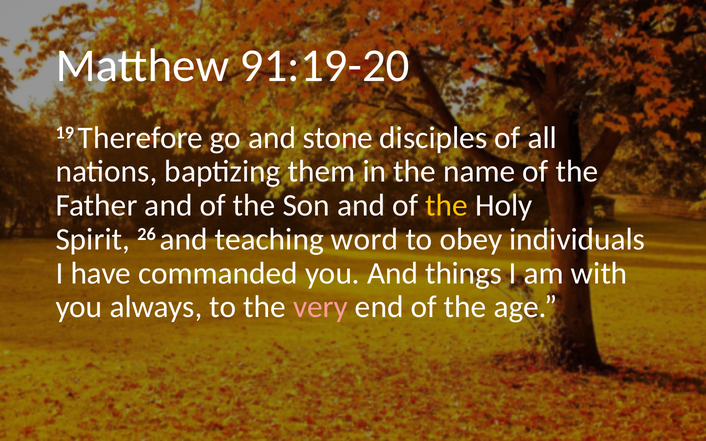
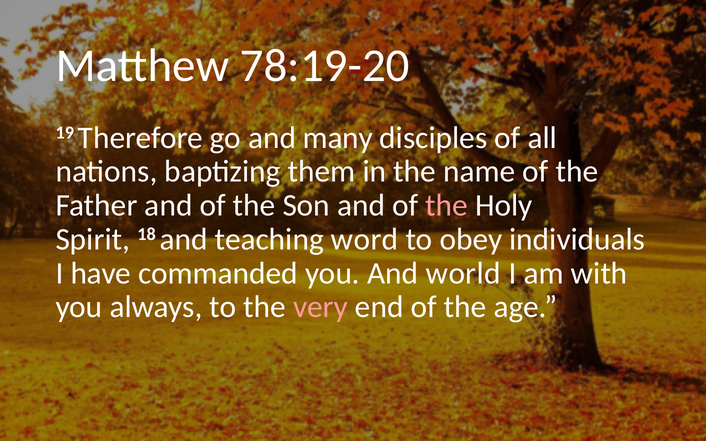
91:19-20: 91:19-20 -> 78:19-20 (325, 66)
stone: stone -> many (338, 138)
the colour: yellow -> pink (447, 206)
26: 26 -> 18 (147, 234)
things: things -> world (463, 273)
